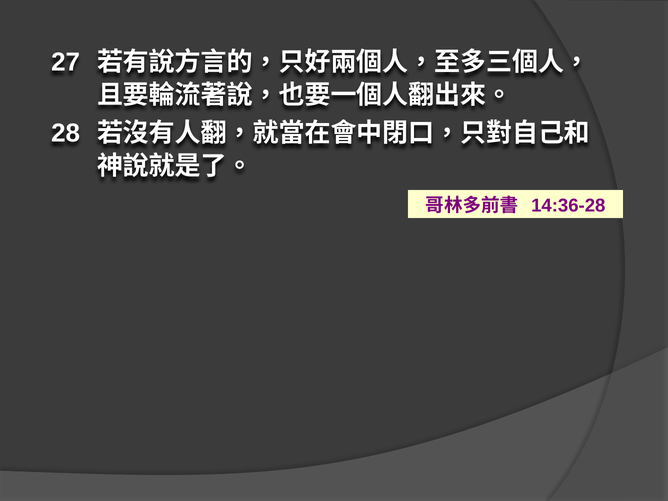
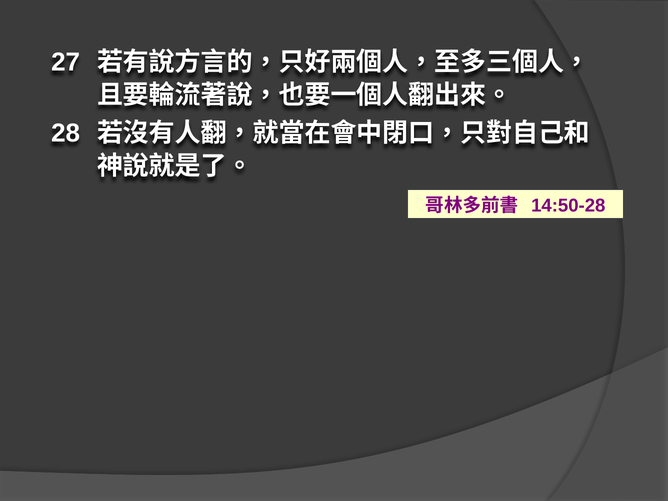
14:36-28: 14:36-28 -> 14:50-28 (568, 205)
